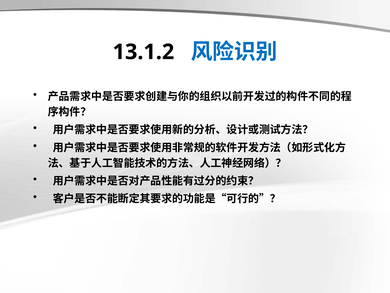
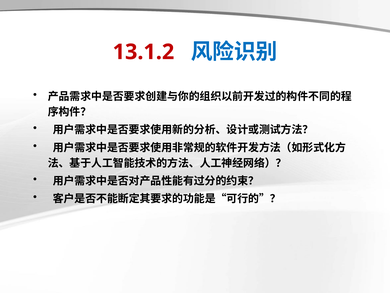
13.1.2 colour: black -> red (143, 52)
